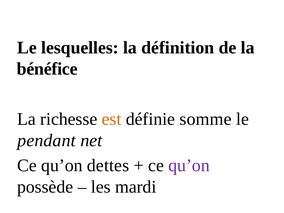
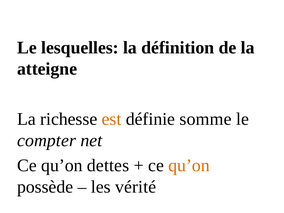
bénéfice: bénéfice -> atteigne (47, 69)
pendant: pendant -> compter (46, 140)
qu’on colour: purple -> orange (189, 165)
mardi: mardi -> vérité (136, 187)
